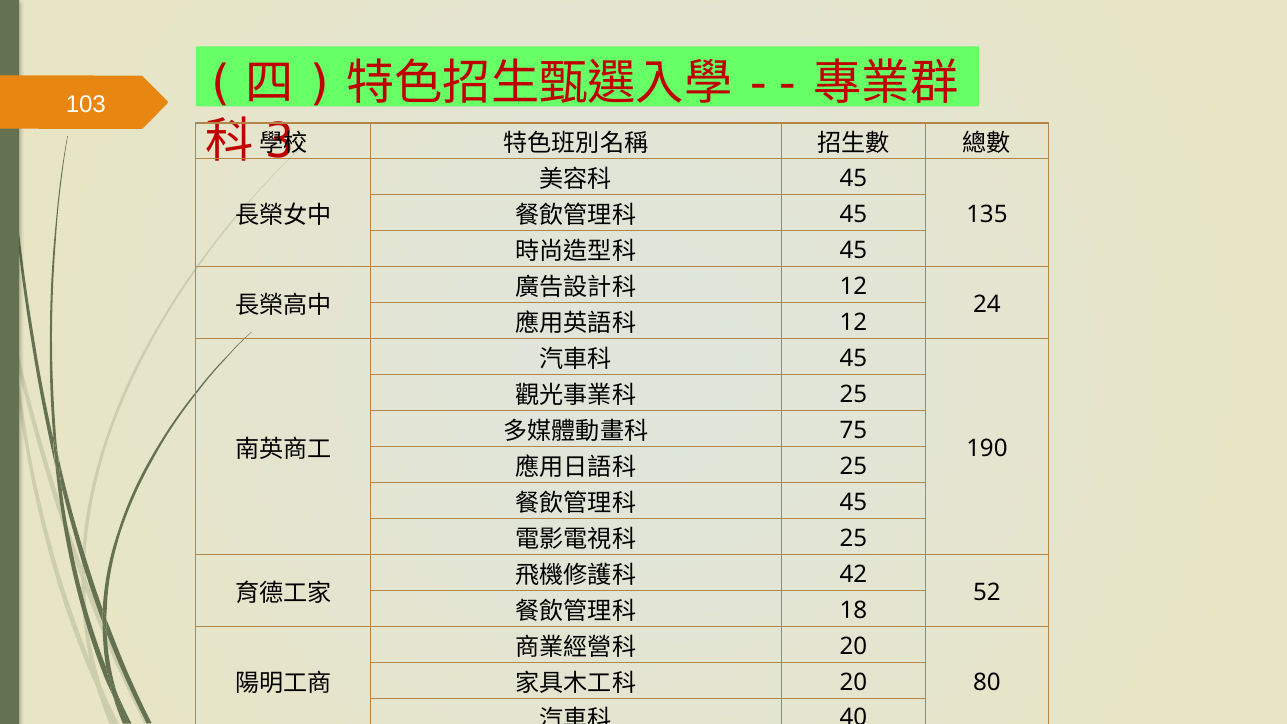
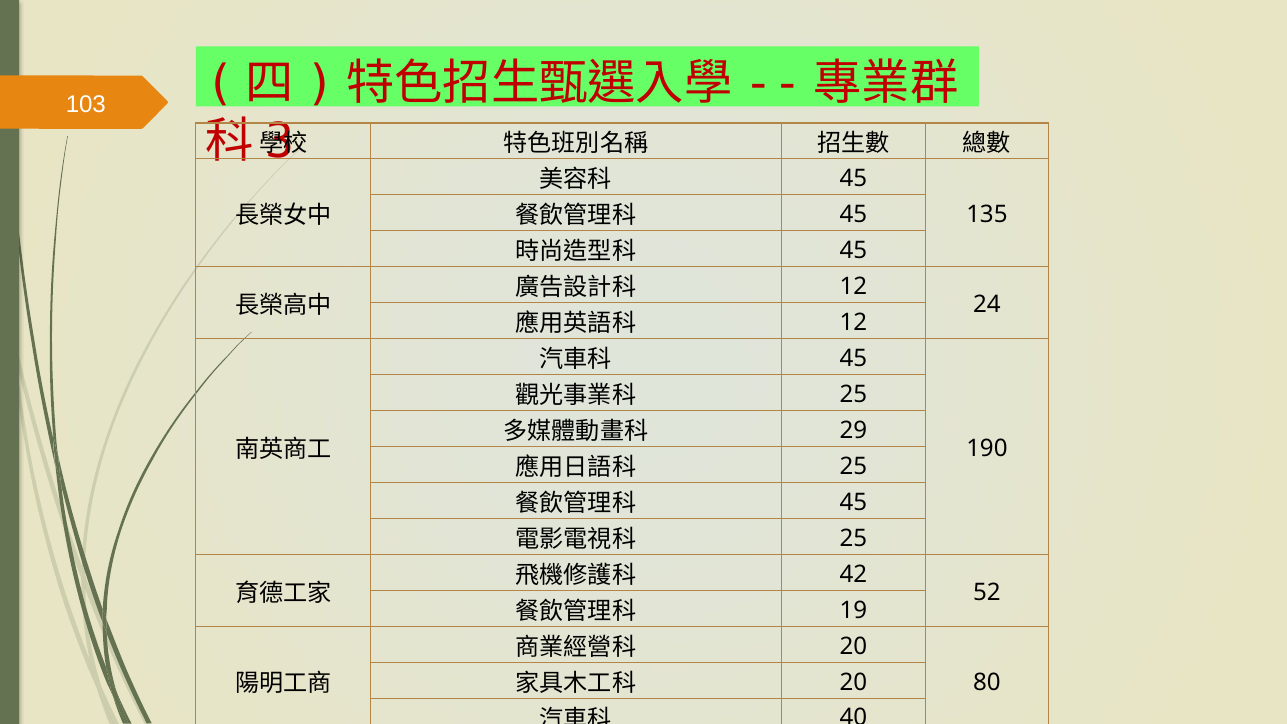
75: 75 -> 29 (853, 430)
18: 18 -> 19 (853, 610)
